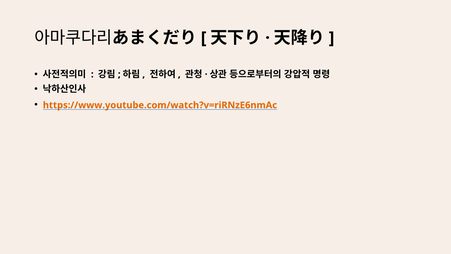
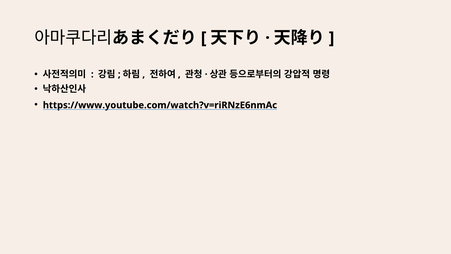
https://www.youtube.com/watch?v=riRNzE6nmAc colour: orange -> black (160, 105)
